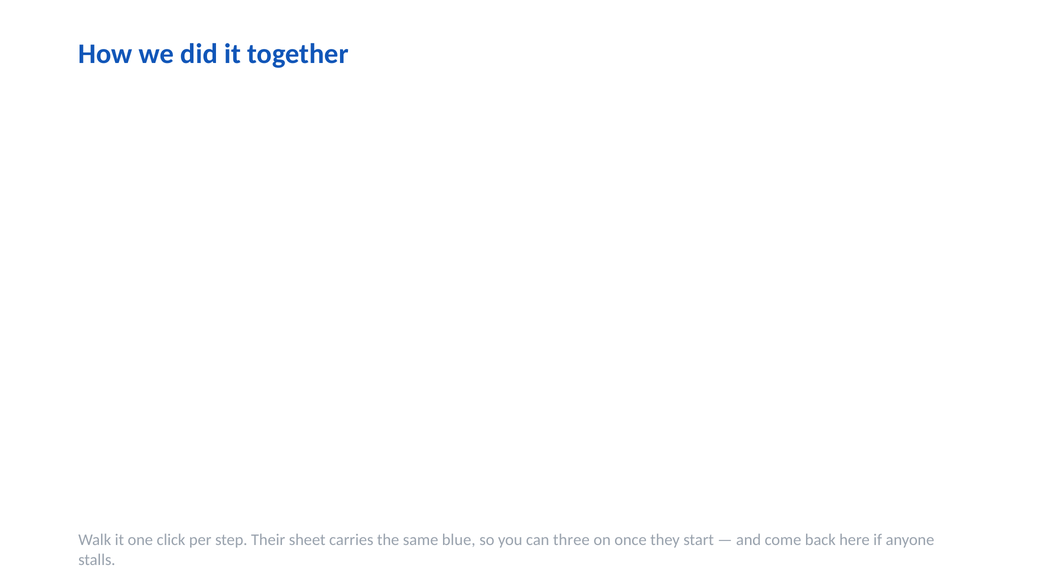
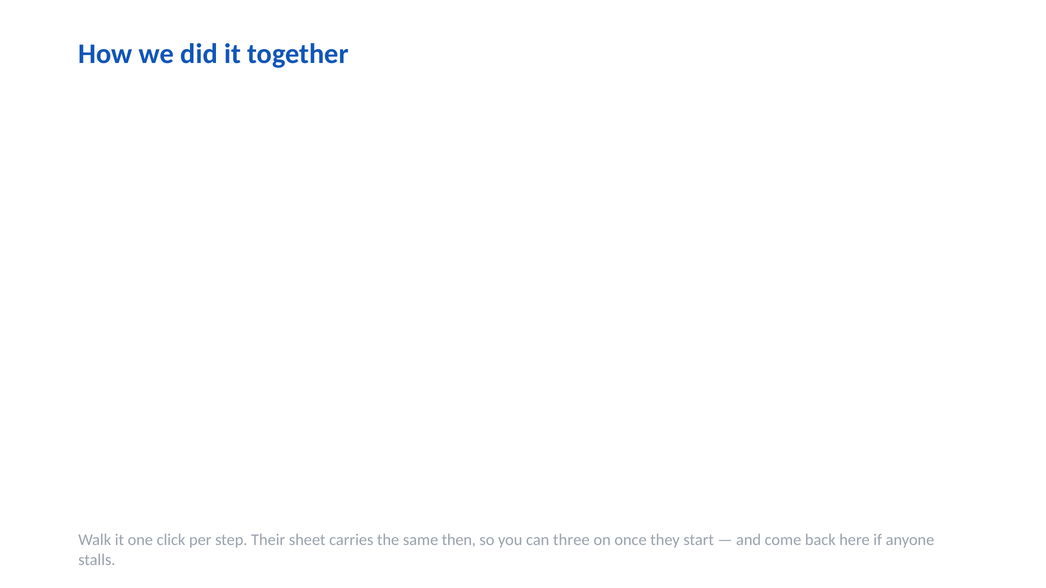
blue: blue -> then (459, 540)
